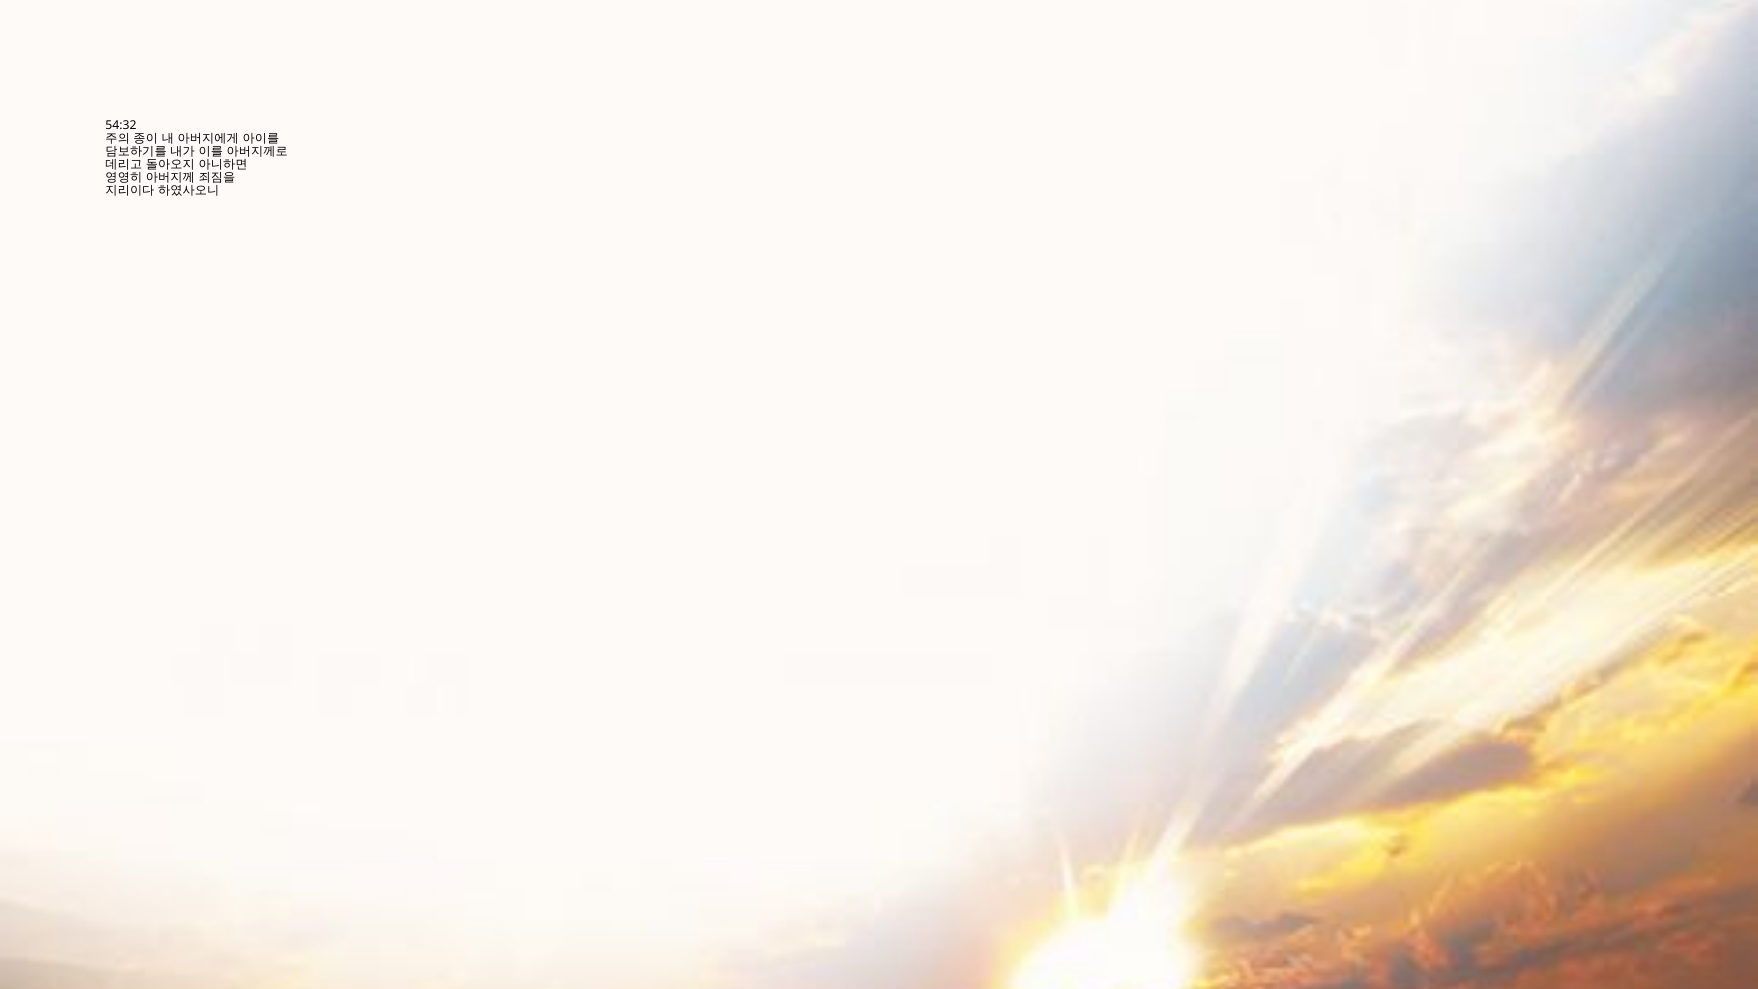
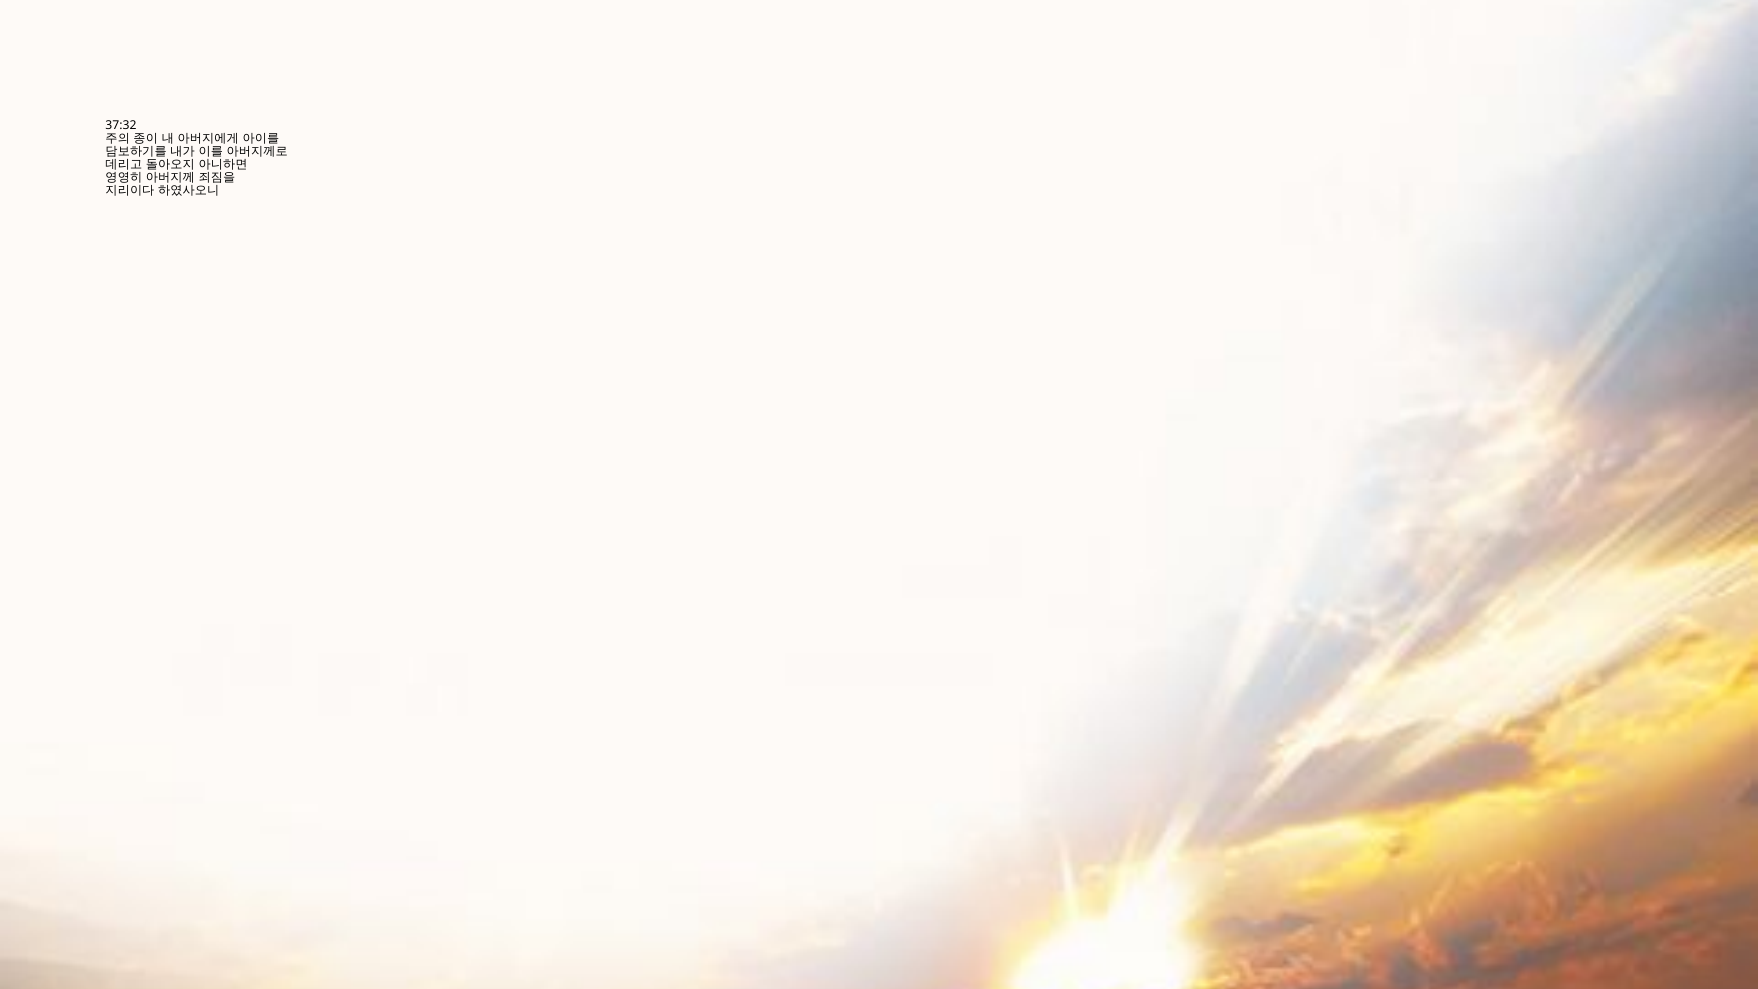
54:32: 54:32 -> 37:32 (121, 125)
